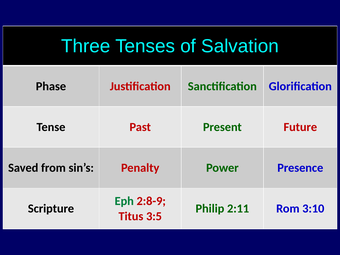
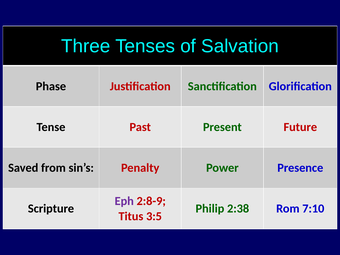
Eph colour: green -> purple (124, 201)
2:11: 2:11 -> 2:38 (238, 209)
3:10: 3:10 -> 7:10 (313, 209)
